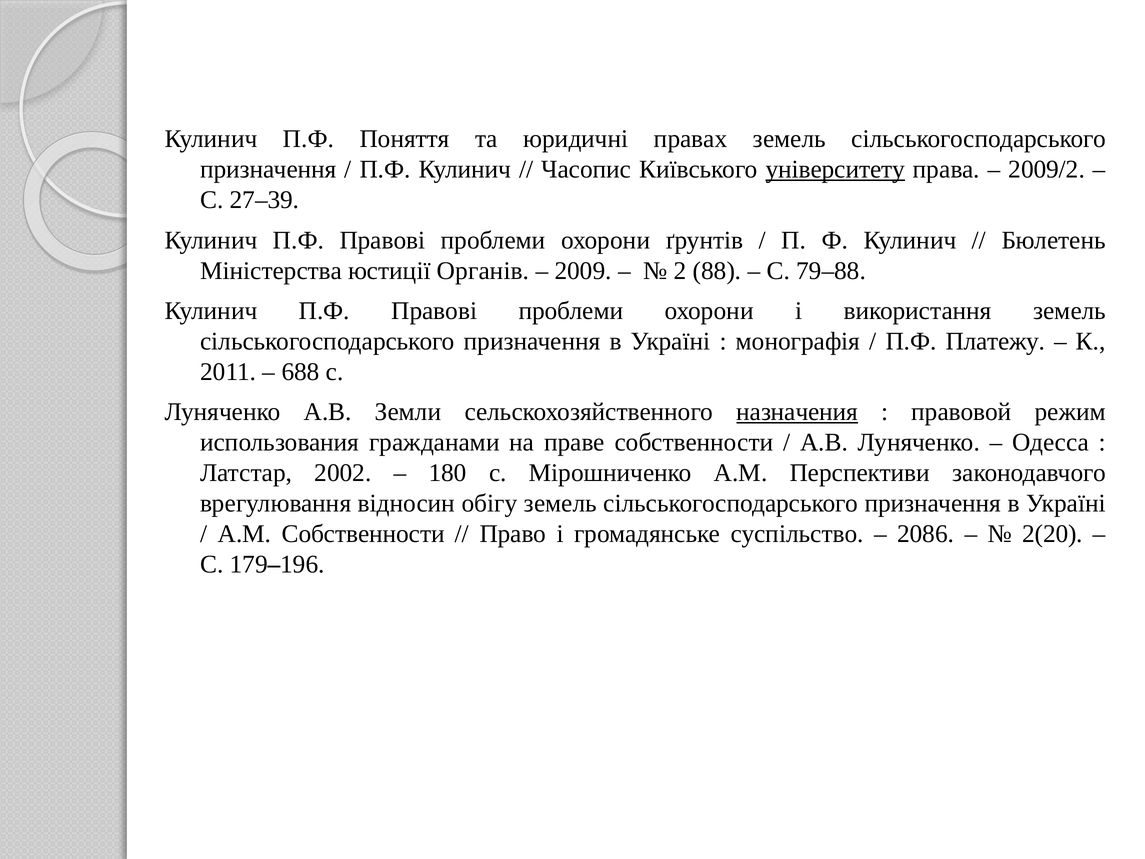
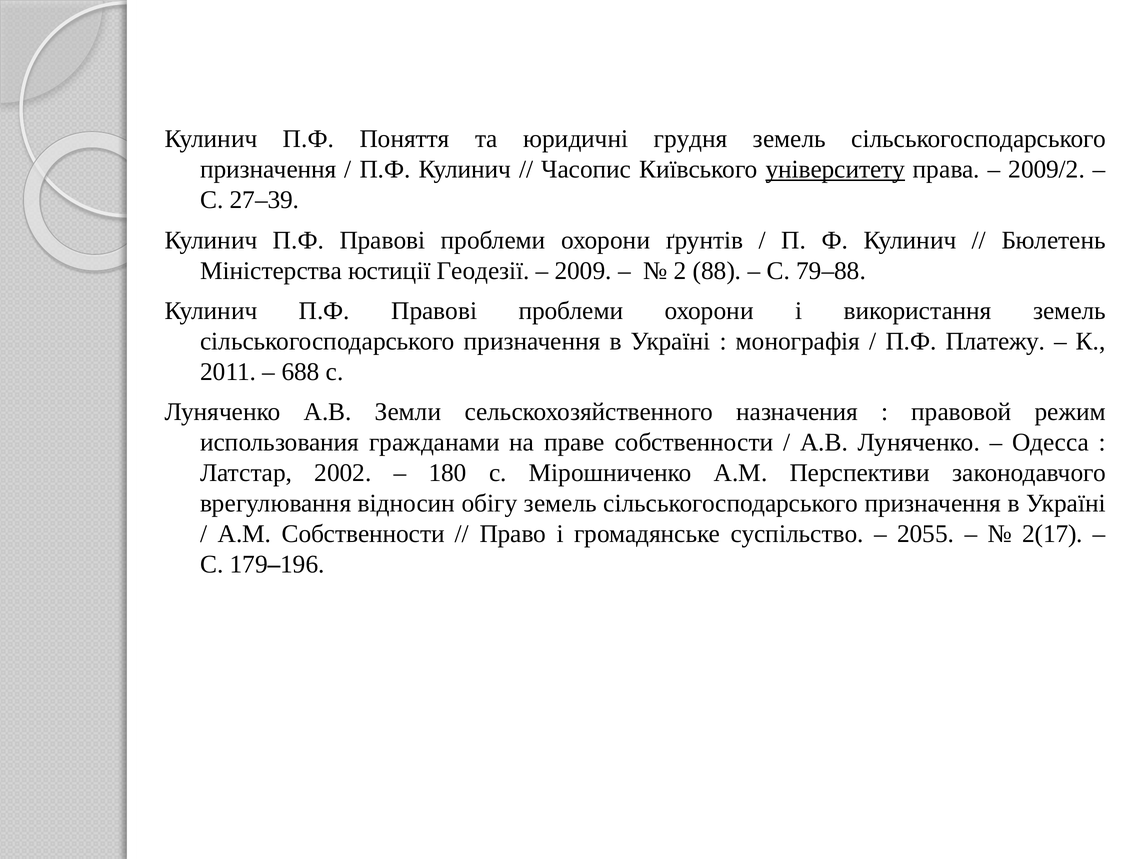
правах: правах -> грудня (691, 139)
Органів: Органів -> Геодезії (483, 271)
назначения underline: present -> none (797, 412)
2086: 2086 -> 2055 (926, 534)
2(20: 2(20 -> 2(17 (1053, 534)
